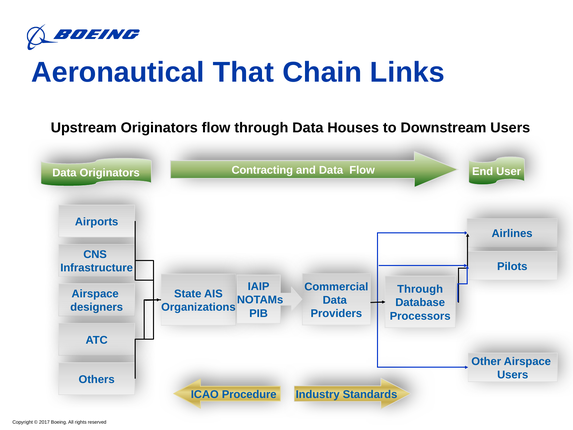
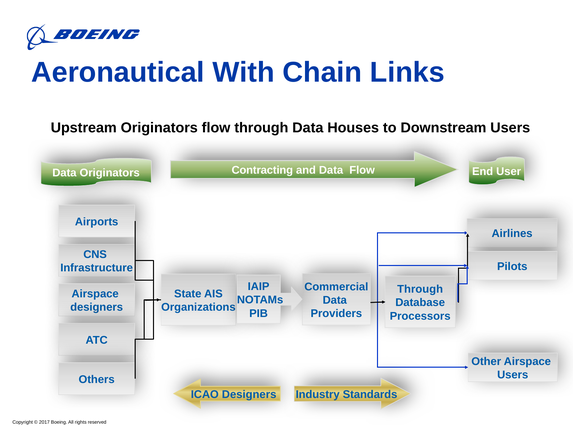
That: That -> With (244, 72)
ICAO Procedure: Procedure -> Designers (249, 394)
